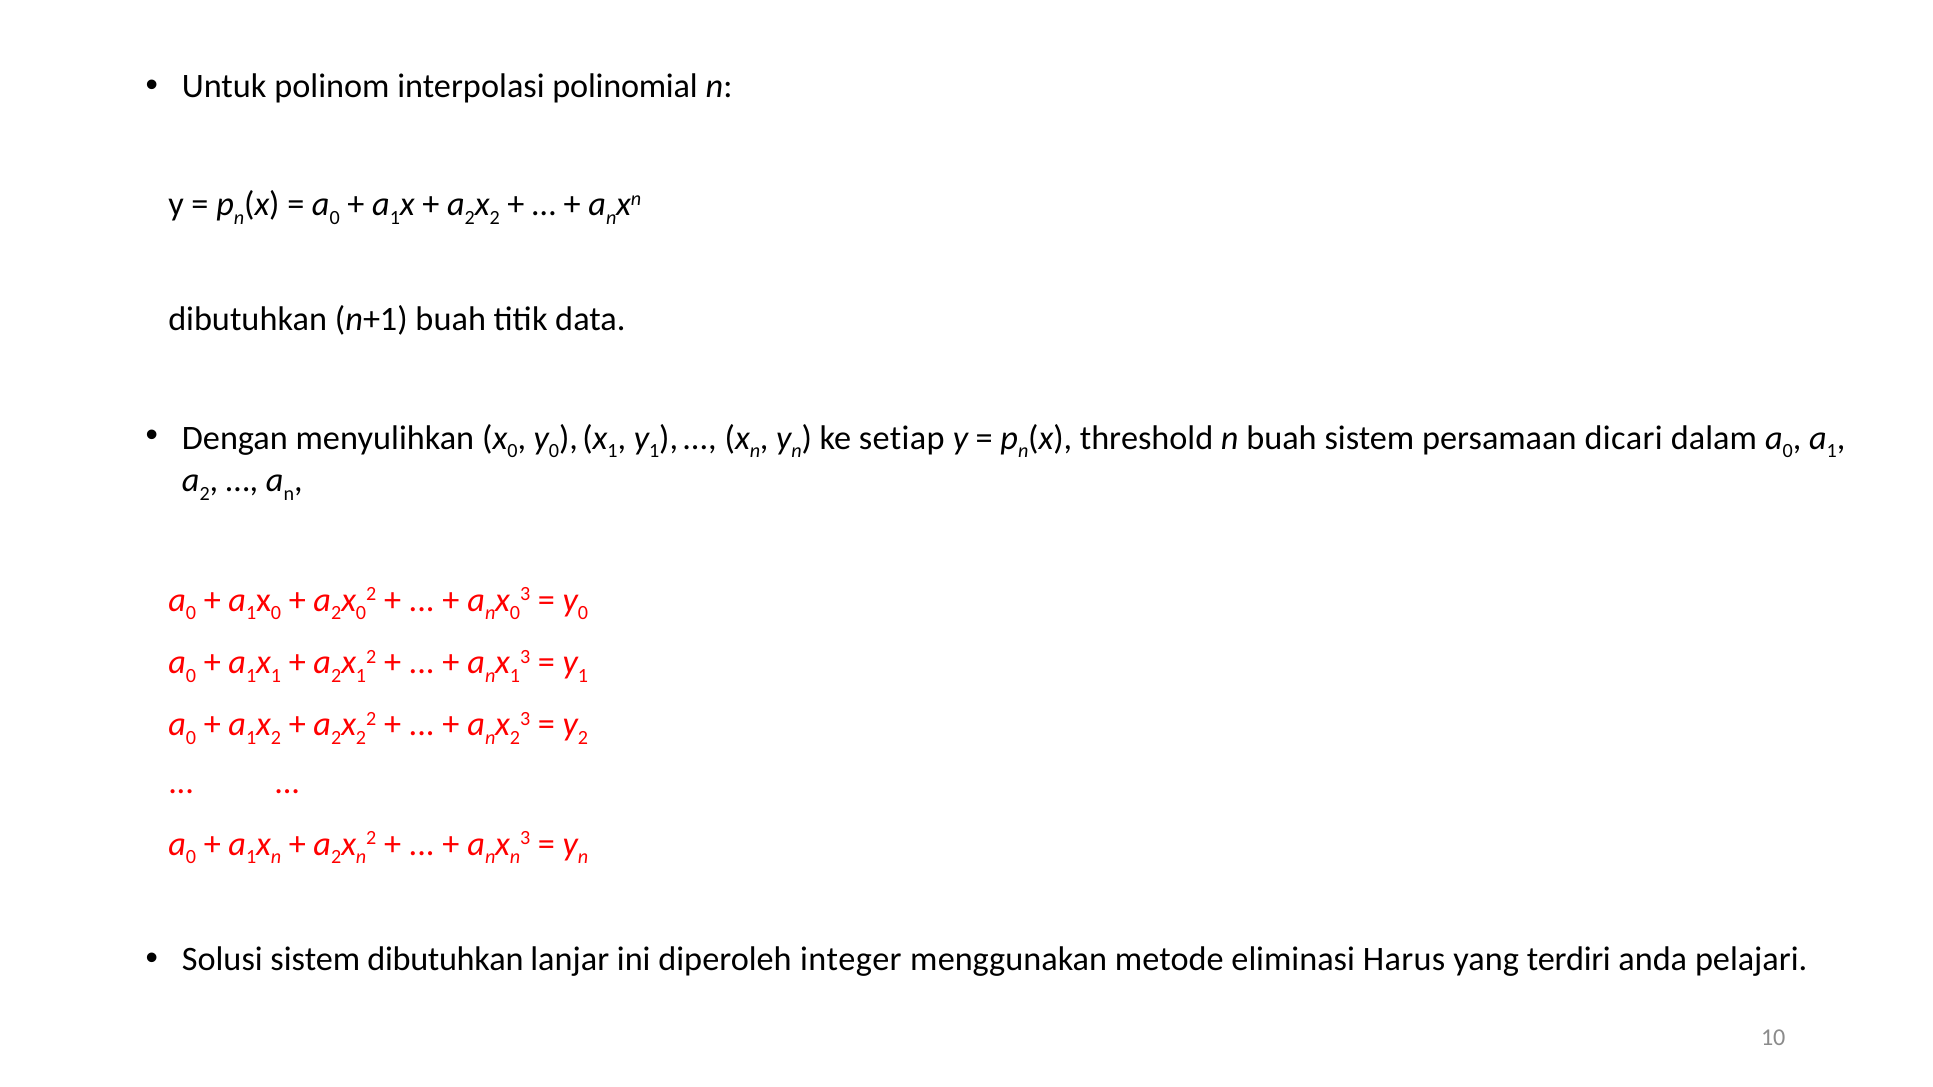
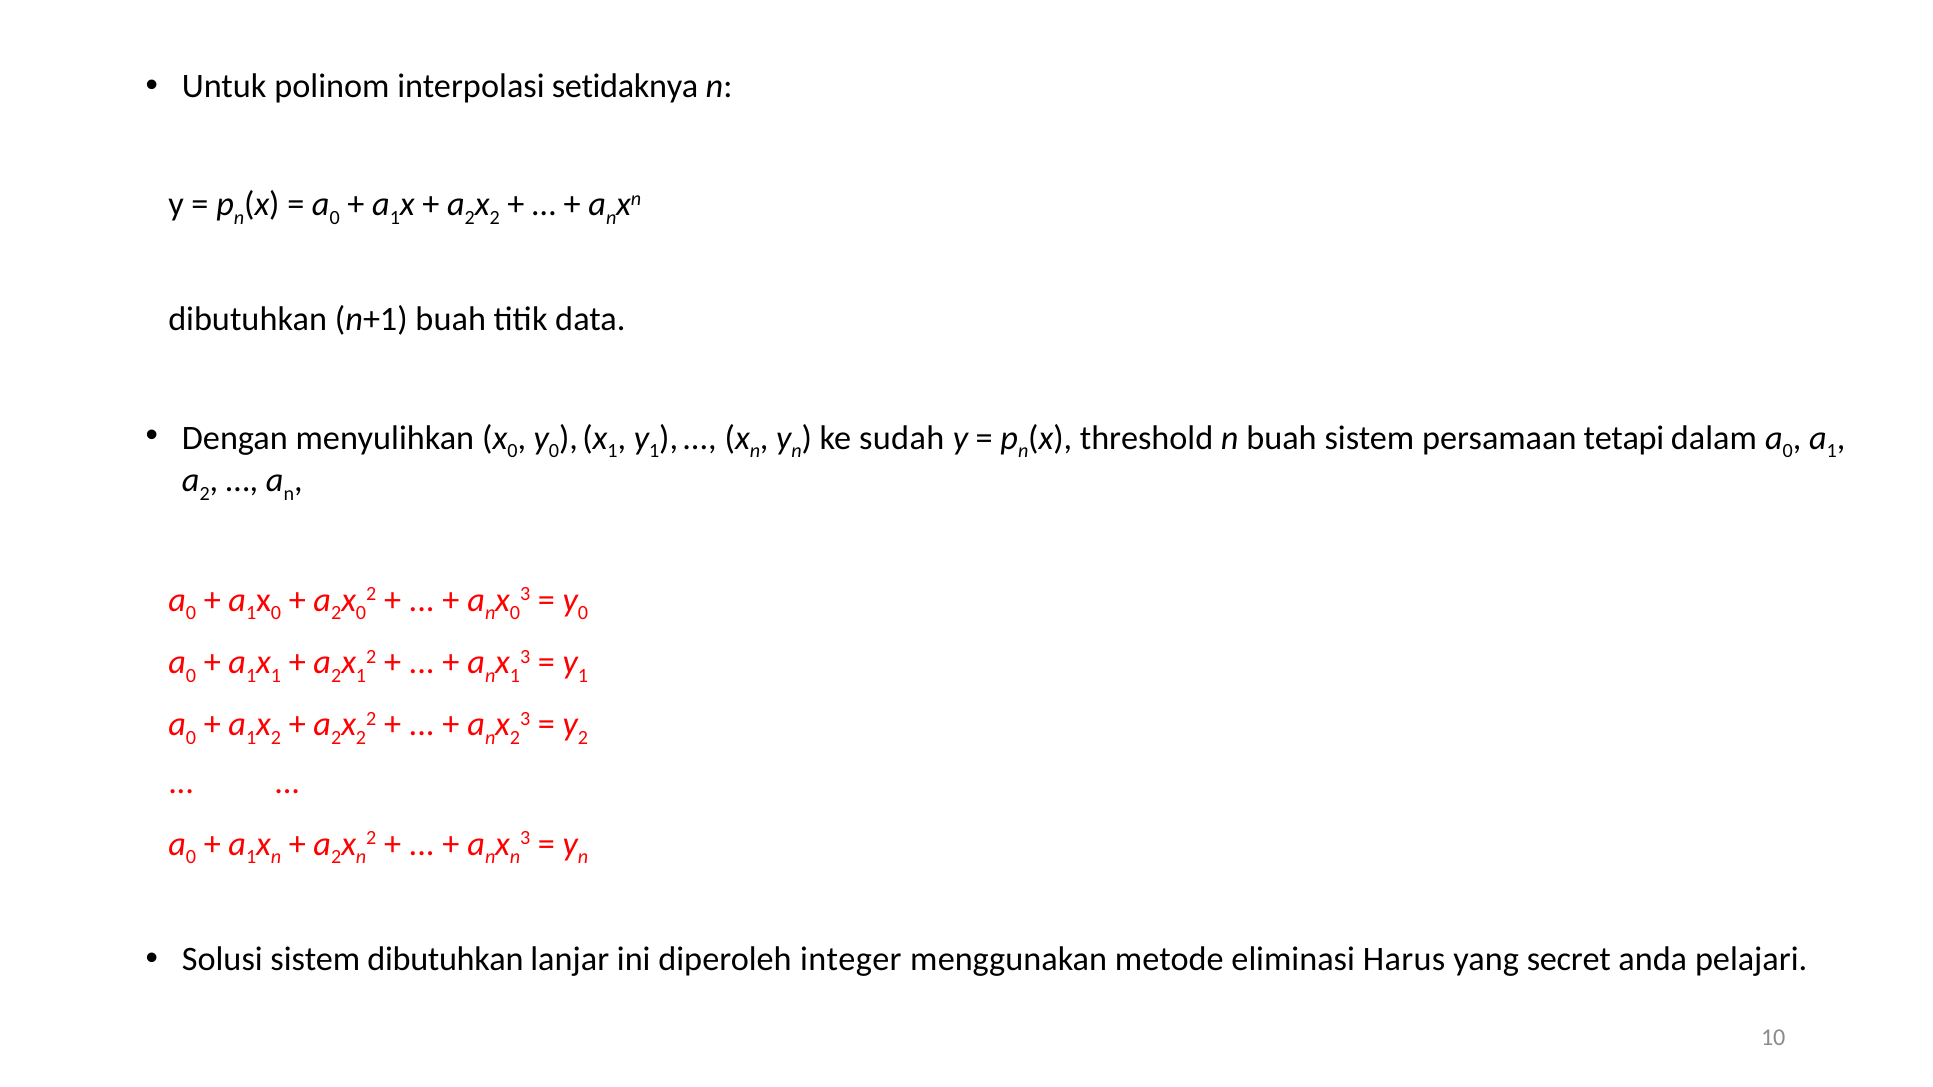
polinomial: polinomial -> setidaknya (625, 86)
setiap: setiap -> sudah (902, 438)
dicari: dicari -> tetapi (1624, 438)
terdiri: terdiri -> secret (1569, 960)
